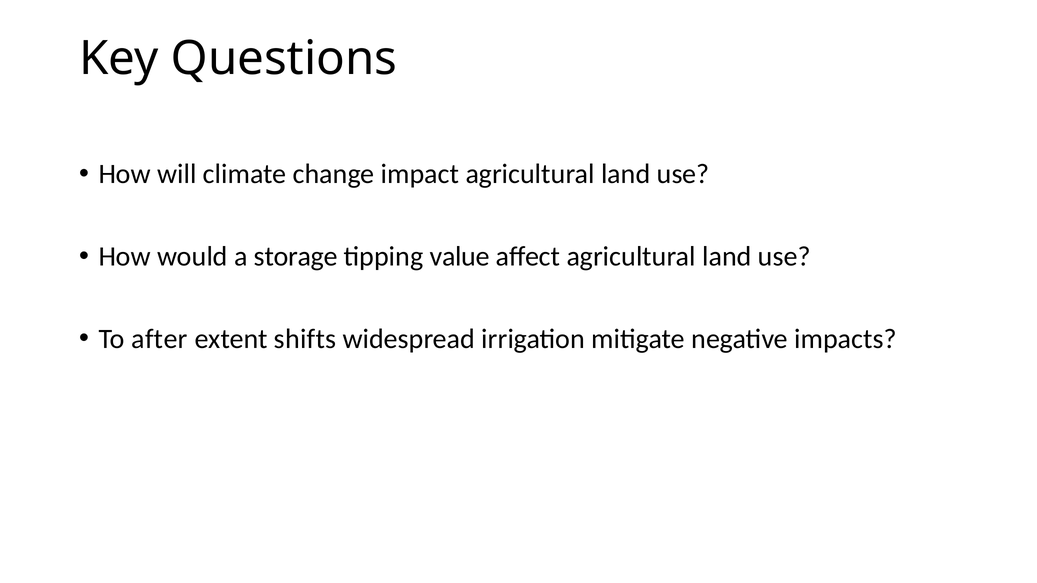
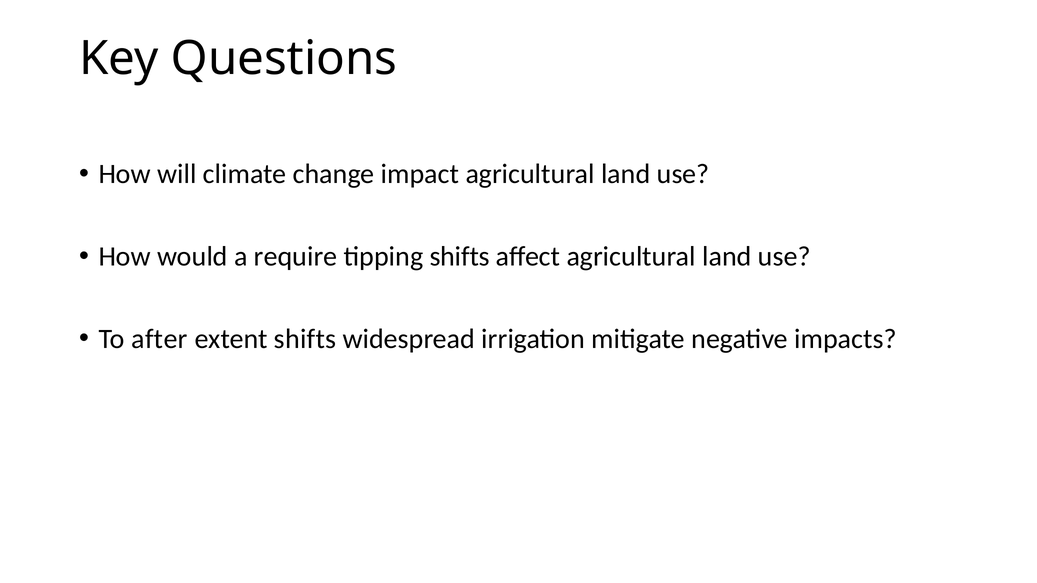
storage: storage -> require (296, 257)
tipping value: value -> shifts (460, 257)
